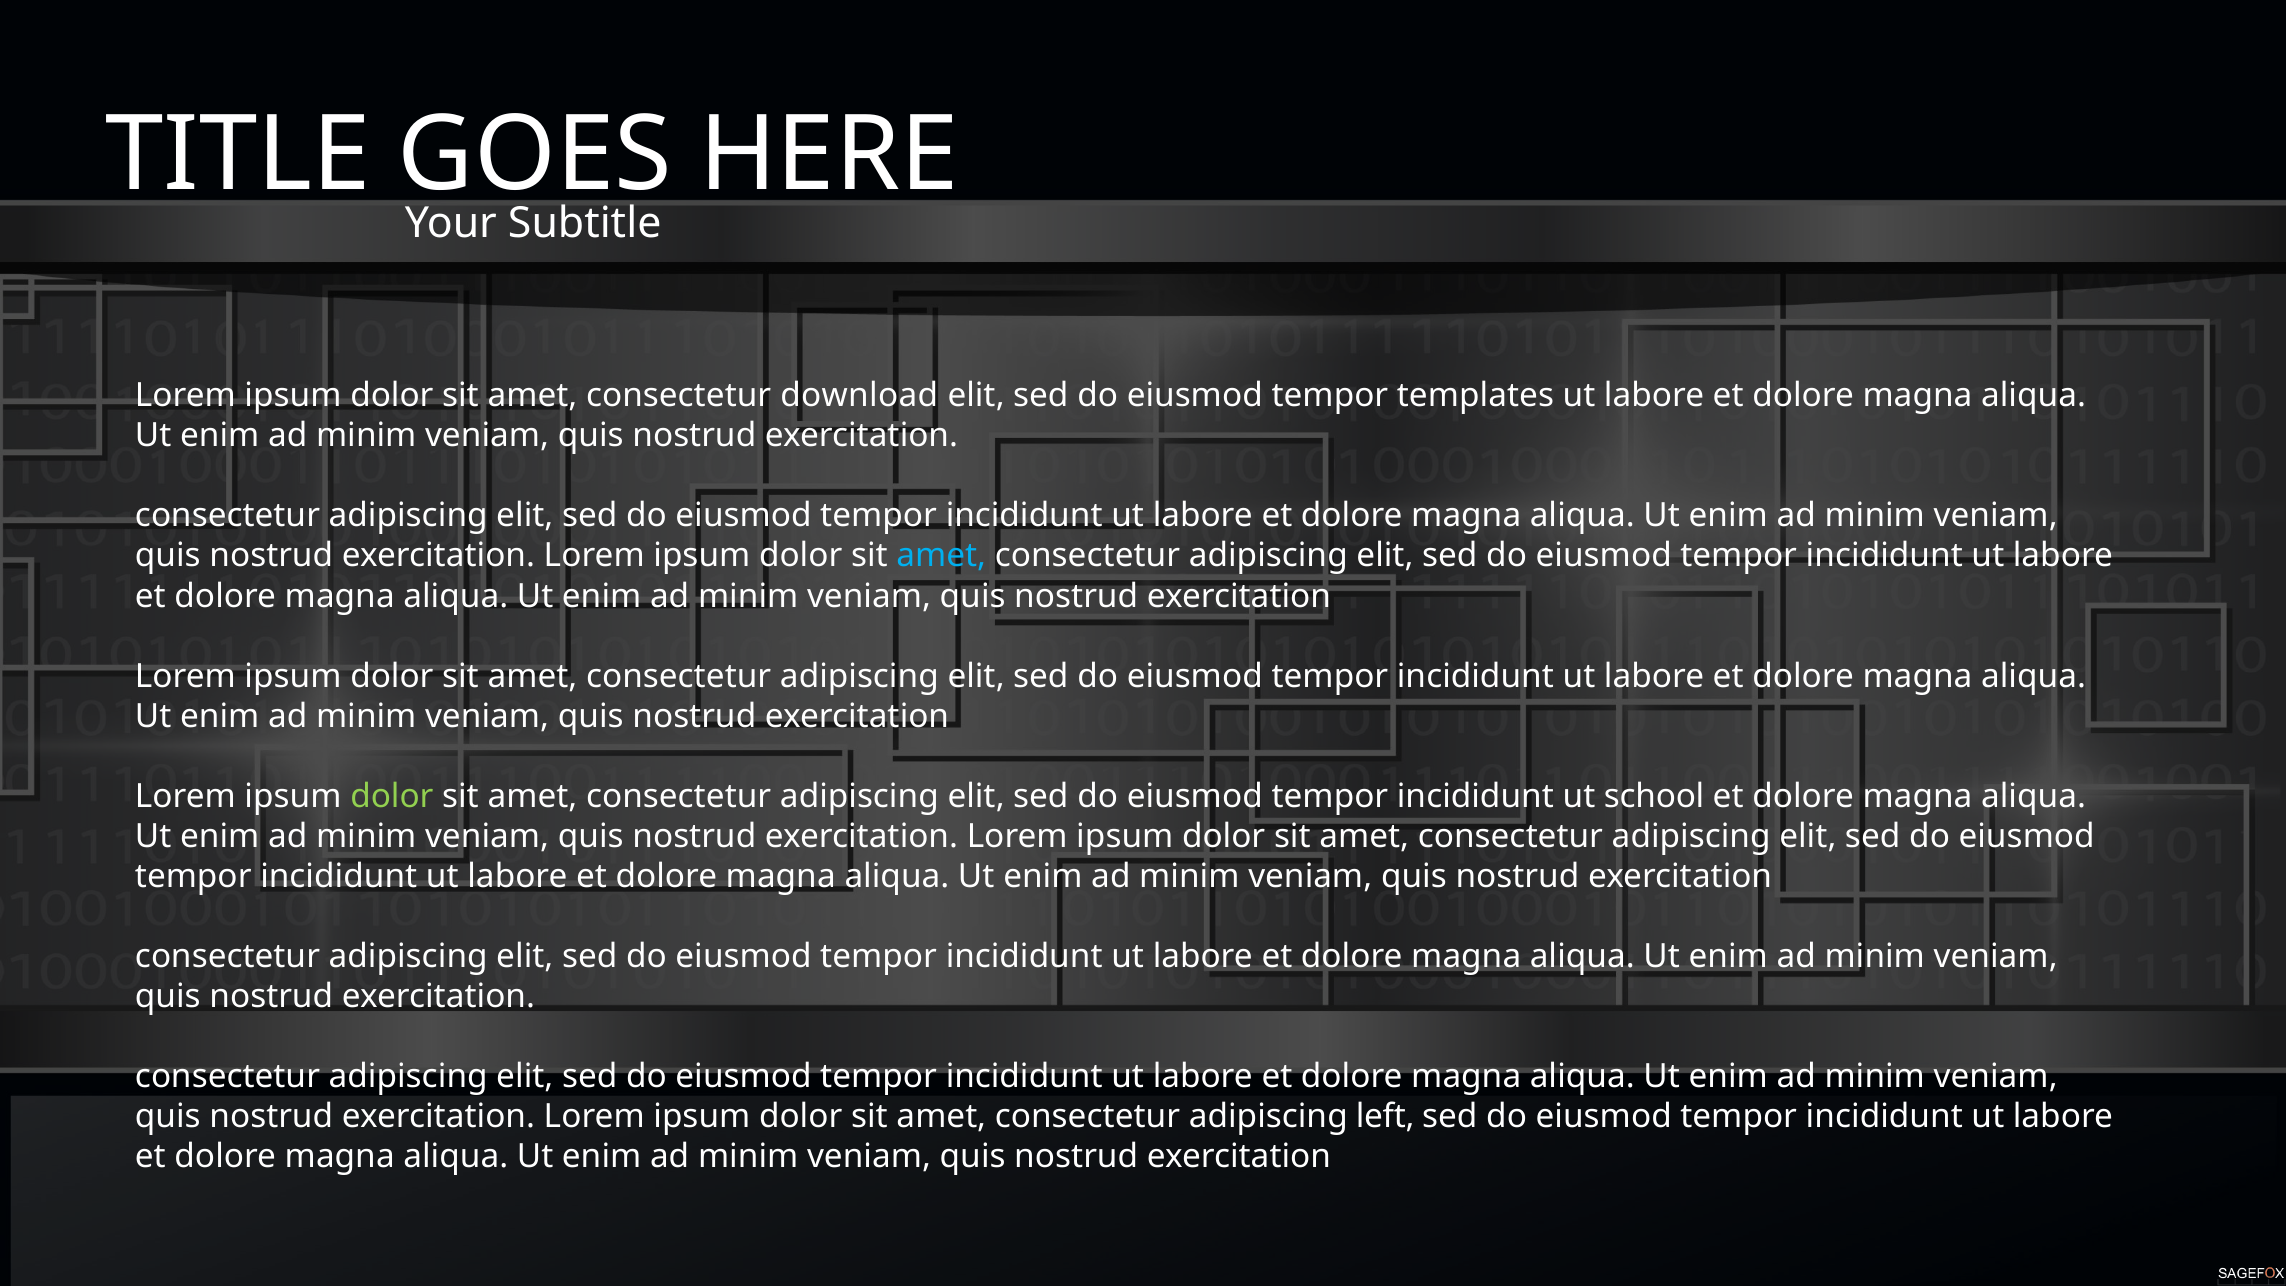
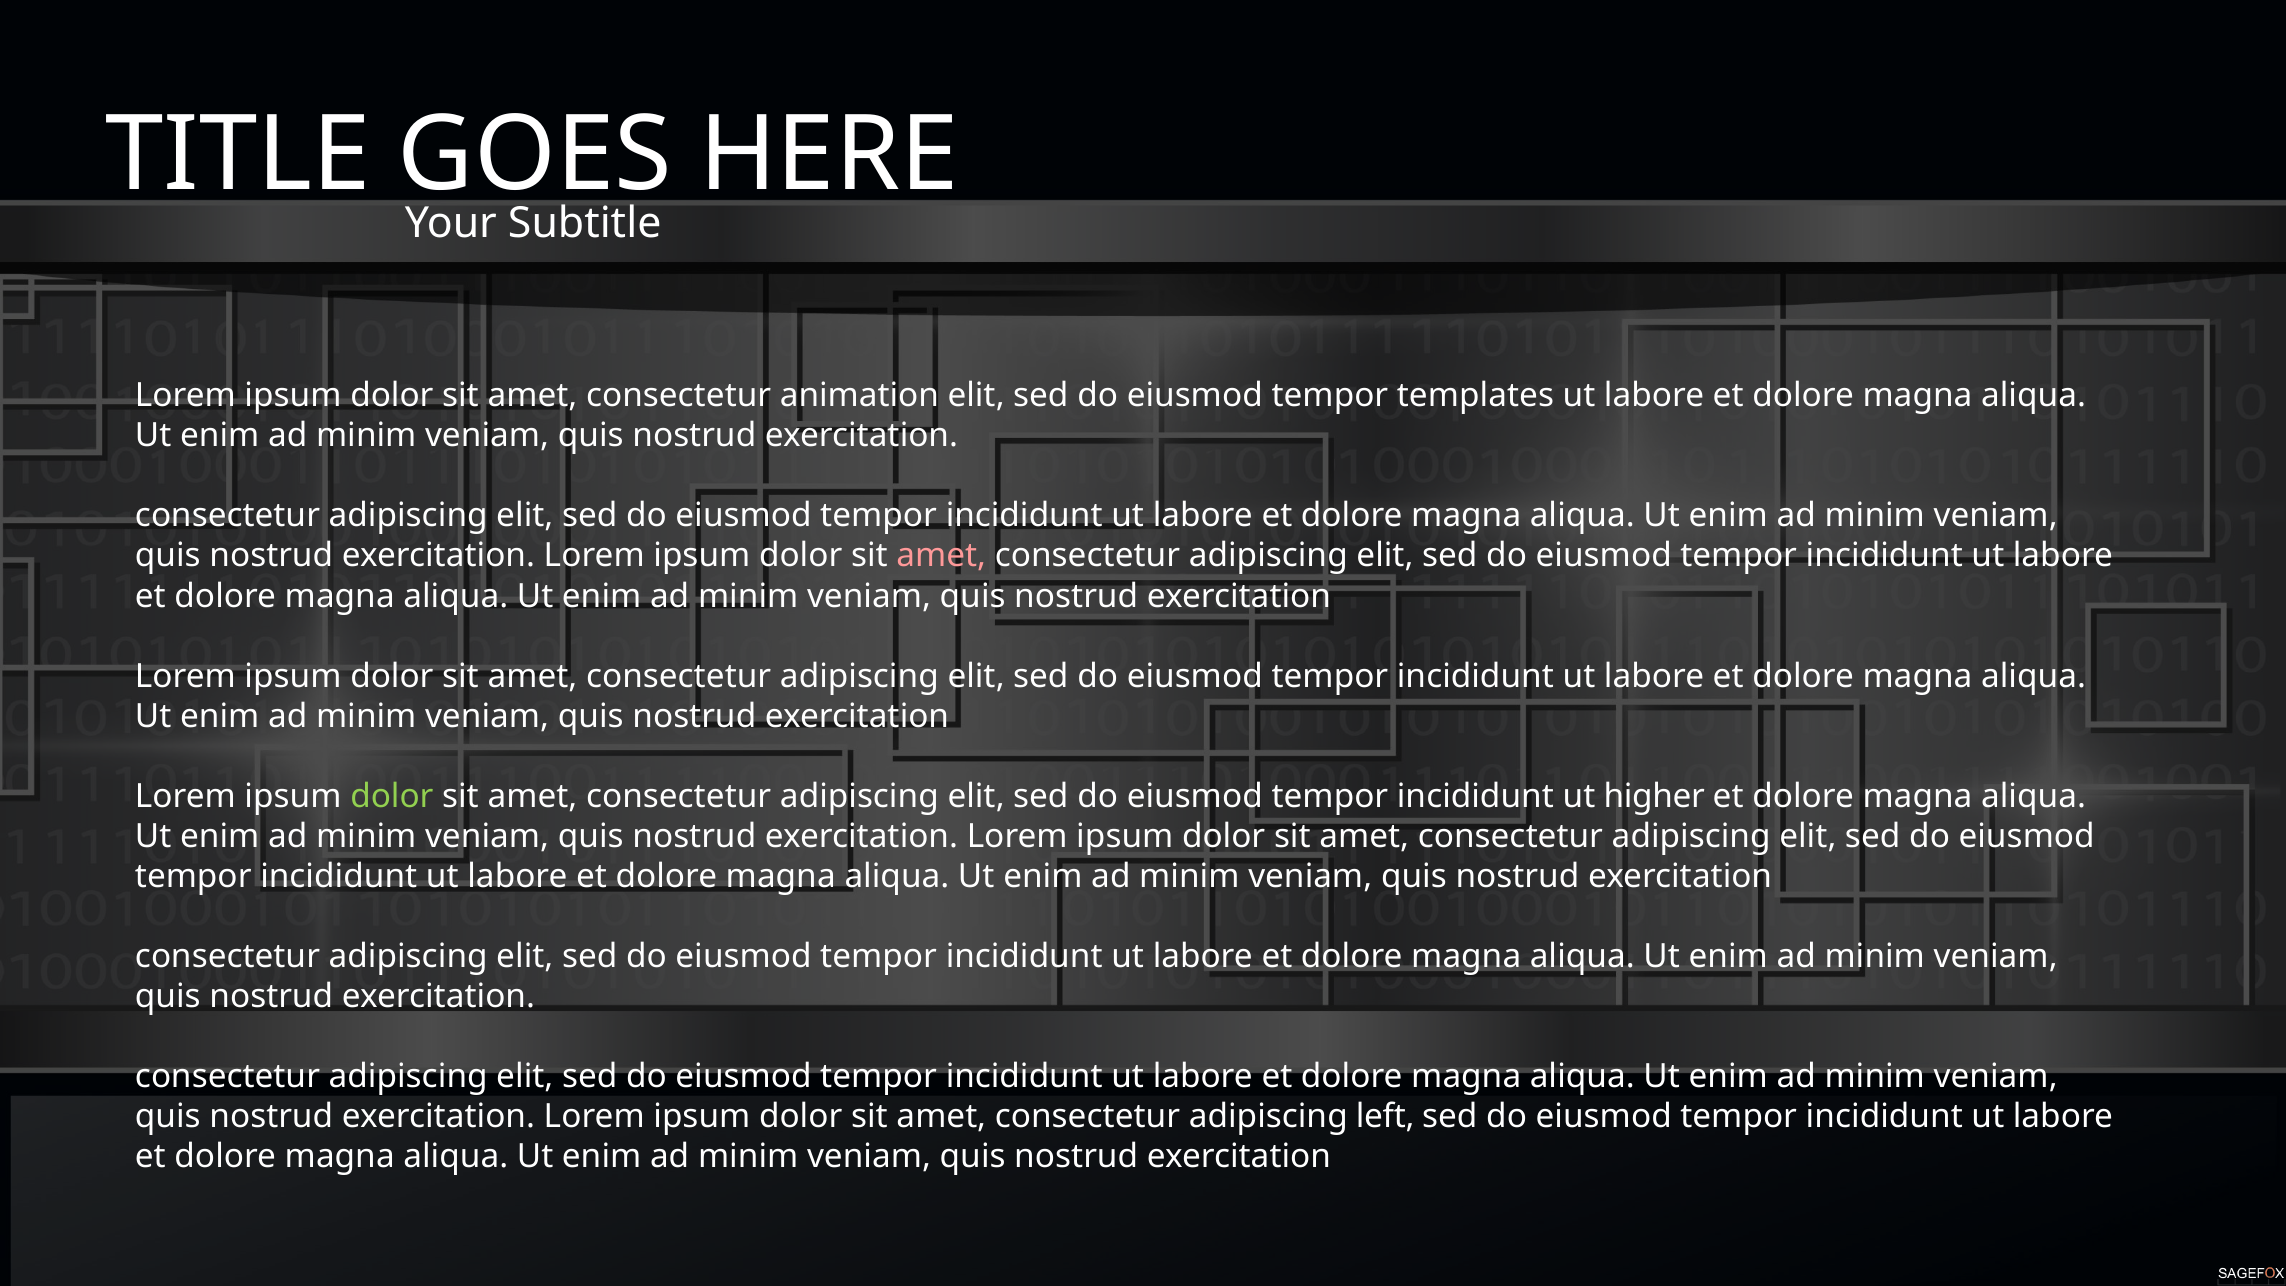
download: download -> animation (859, 396)
amet colour: light blue -> pink (941, 556)
school: school -> higher (1654, 796)
